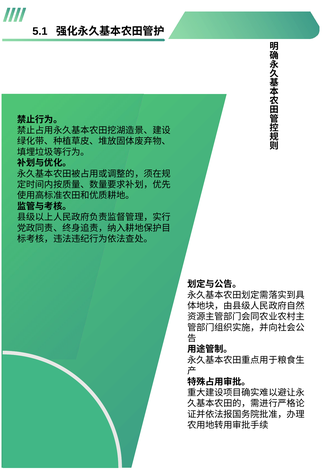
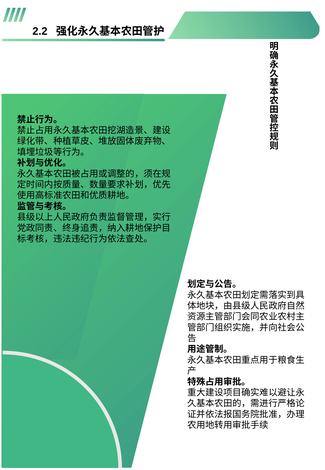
5.1: 5.1 -> 2.2 (40, 31)
